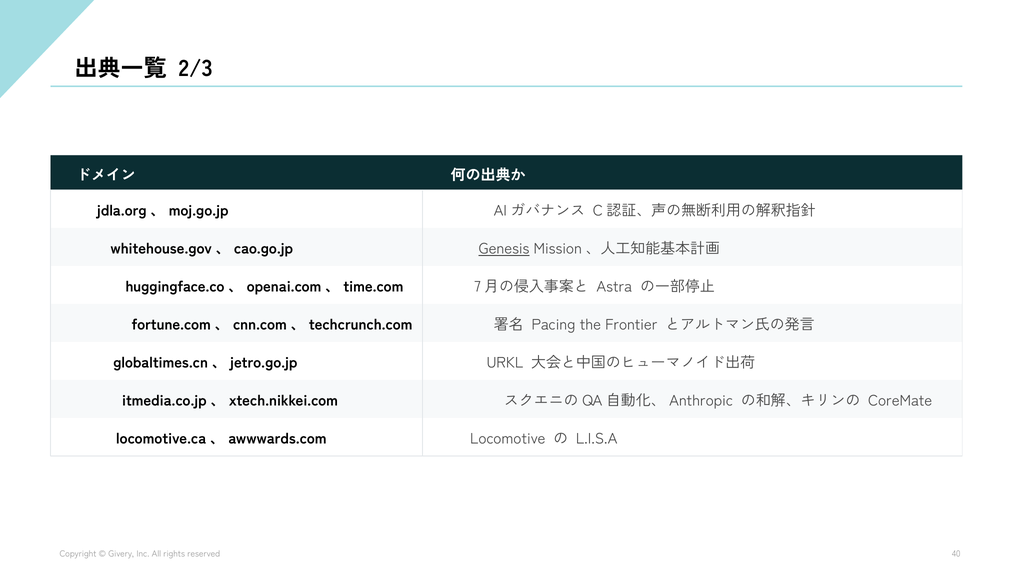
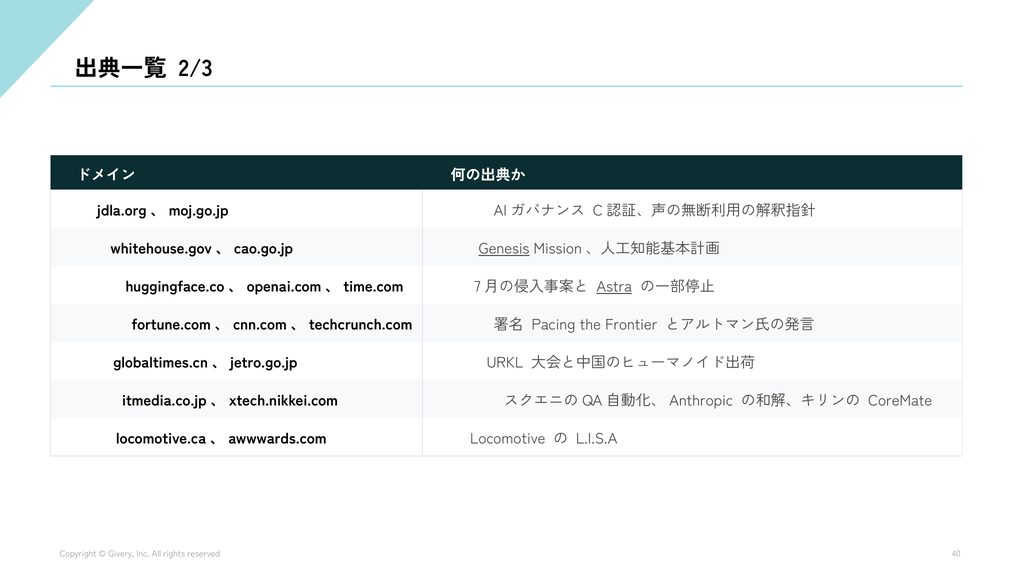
Astra underline: none -> present (614, 287)
